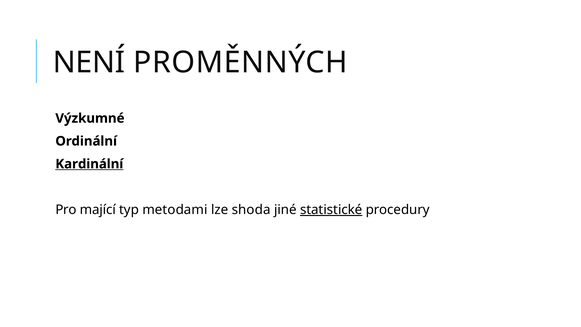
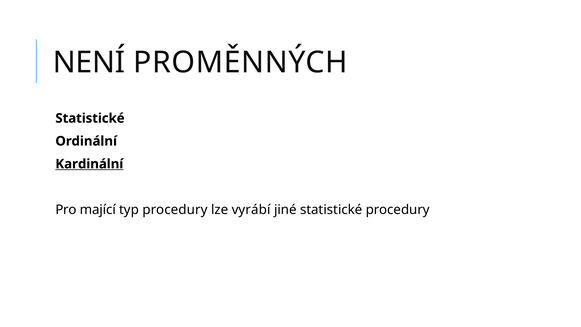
Výzkumné: Výzkumné -> Statistické (90, 118)
typ metodami: metodami -> procedury (175, 210)
shoda: shoda -> vyrábí (251, 210)
statistické underline: present -> none (331, 210)
